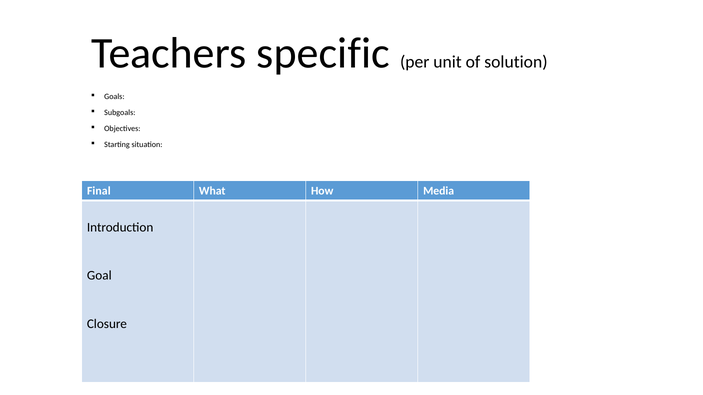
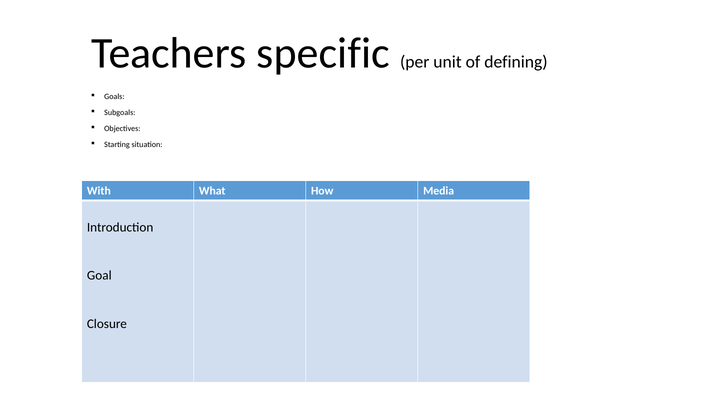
solution: solution -> defining (516, 62)
Final: Final -> With (99, 191)
